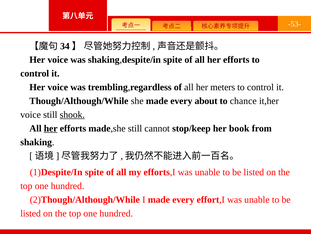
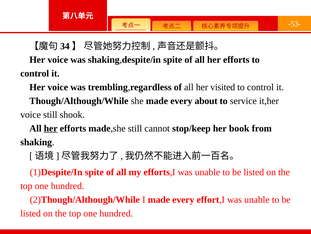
meters: meters -> visited (223, 87)
chance: chance -> service (243, 101)
shook underline: present -> none (72, 114)
